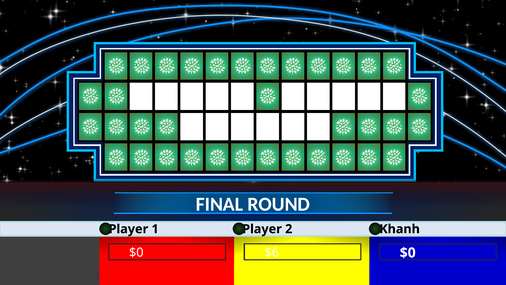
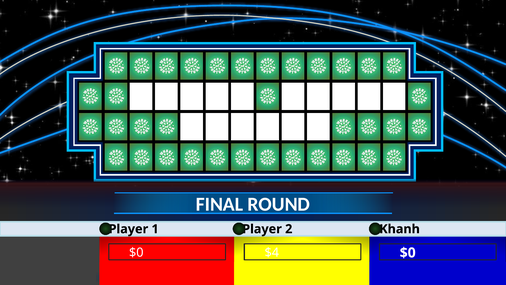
$6: $6 -> $4 (272, 252)
